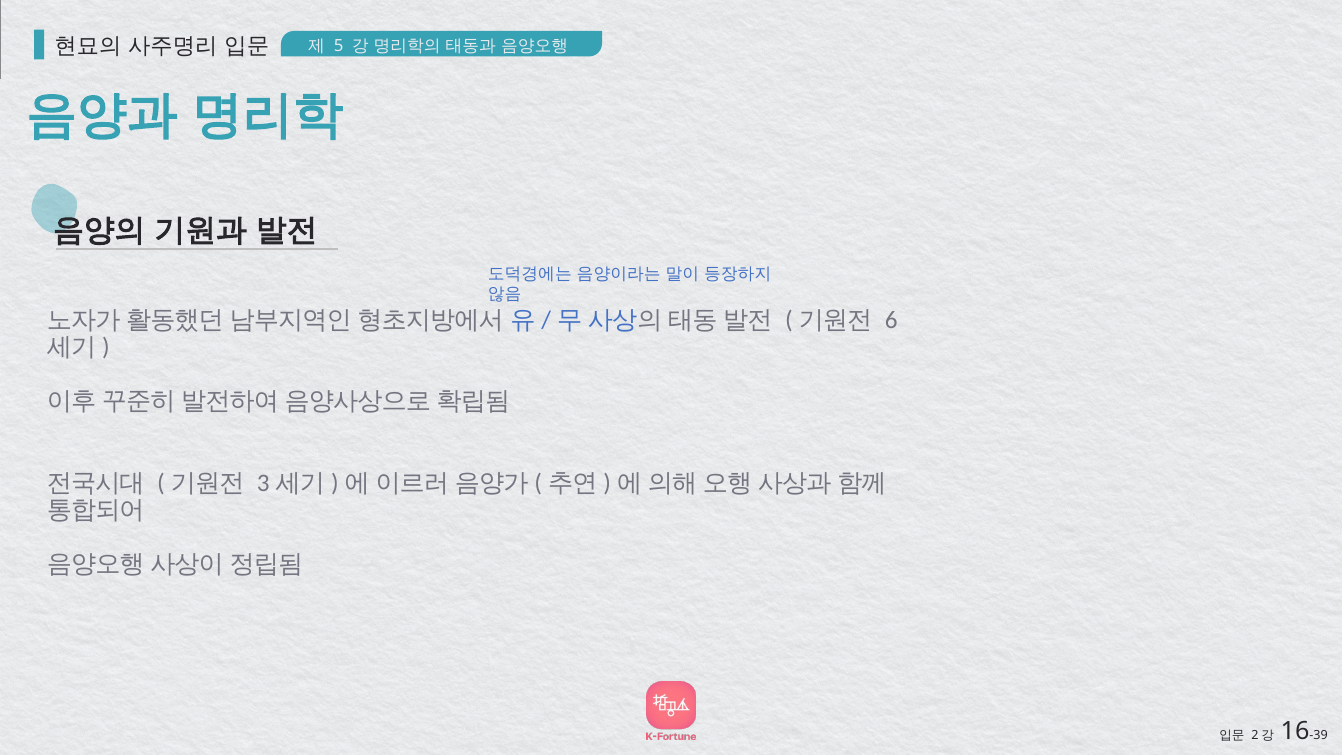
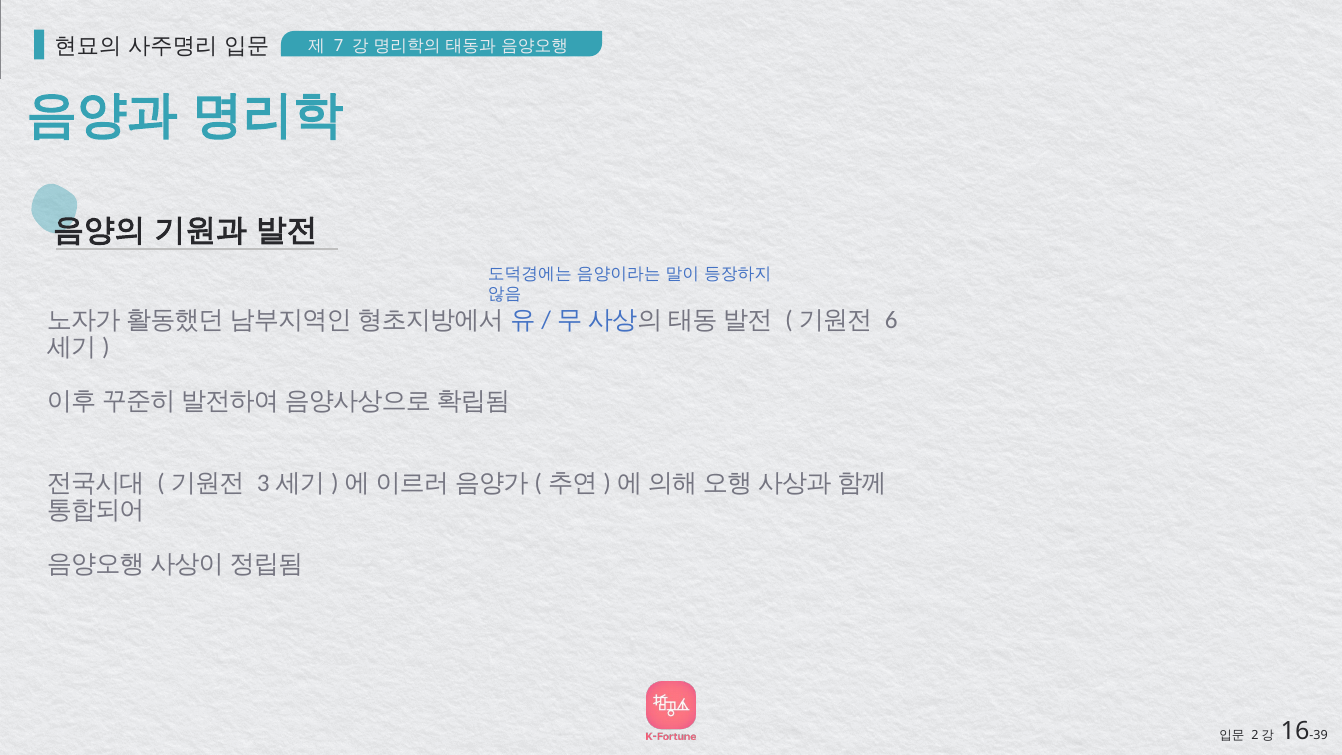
5: 5 -> 7 (339, 46)
